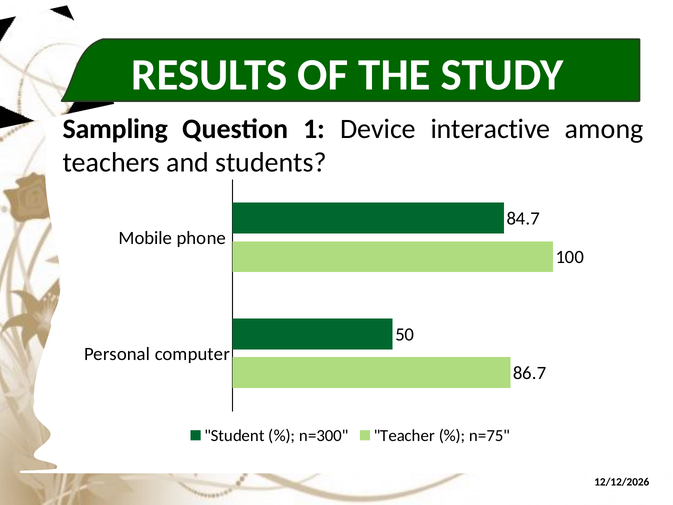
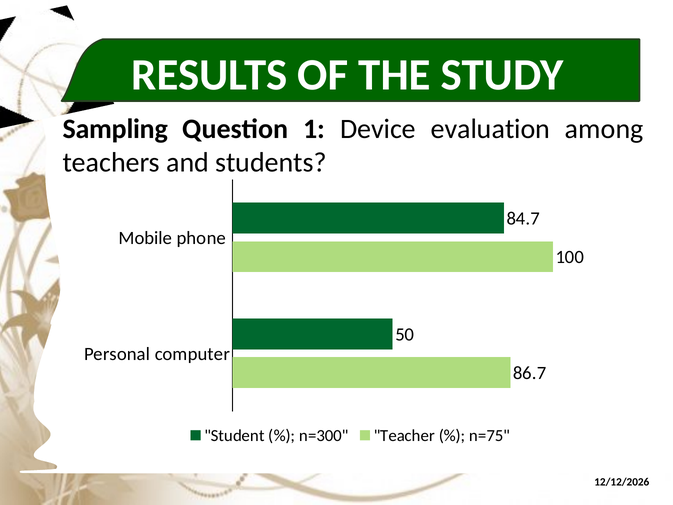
interactive: interactive -> evaluation (490, 129)
